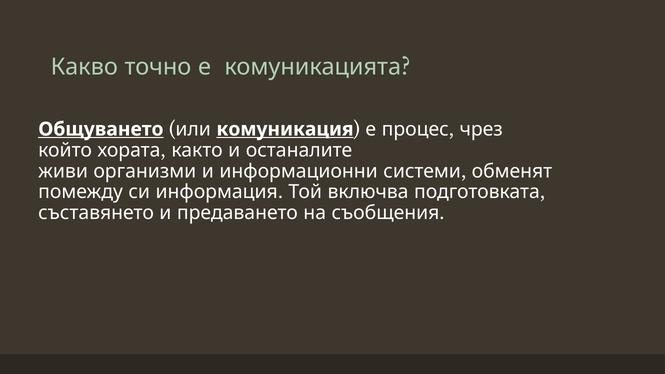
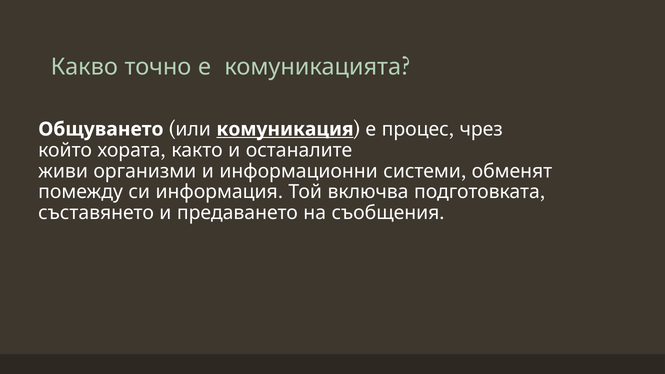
Общуването underline: present -> none (101, 129)
